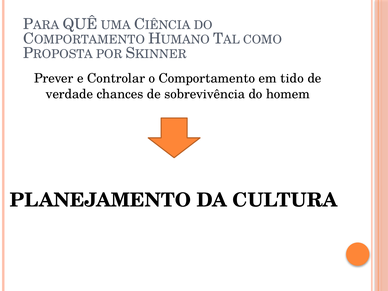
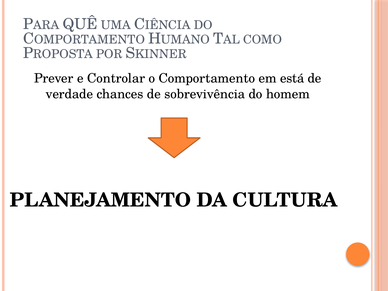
tido: tido -> está (292, 78)
